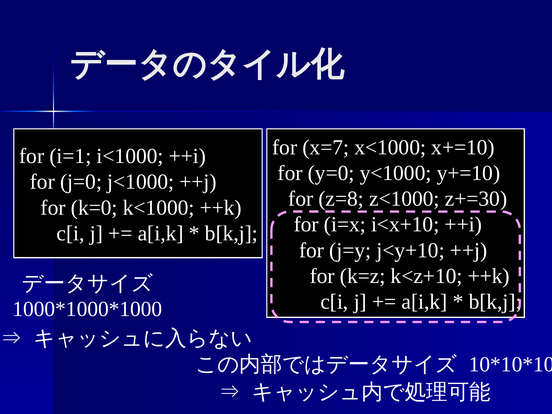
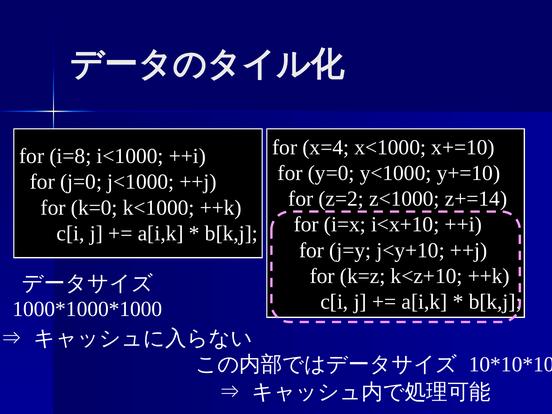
x=7: x=7 -> x=4 (326, 147)
i=1: i=1 -> i=8 (70, 156)
z=8: z=8 -> z=2 (341, 199)
z+=30: z+=30 -> z+=14 (476, 199)
